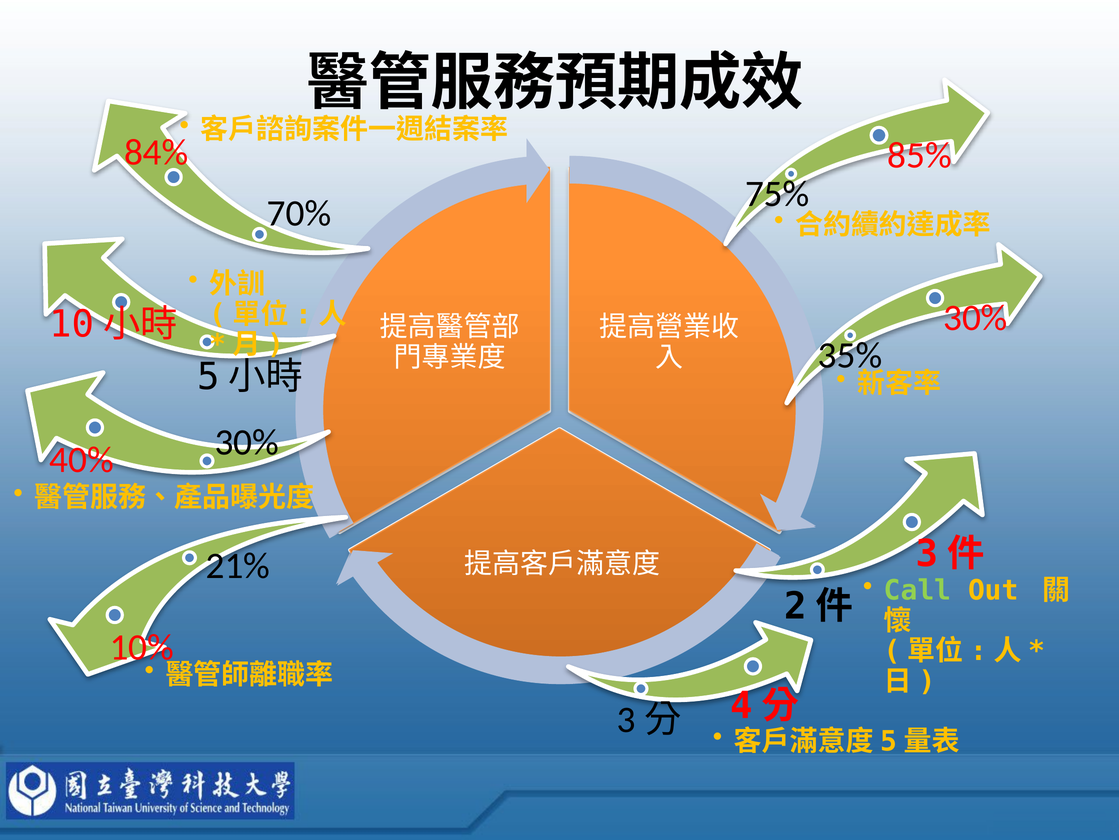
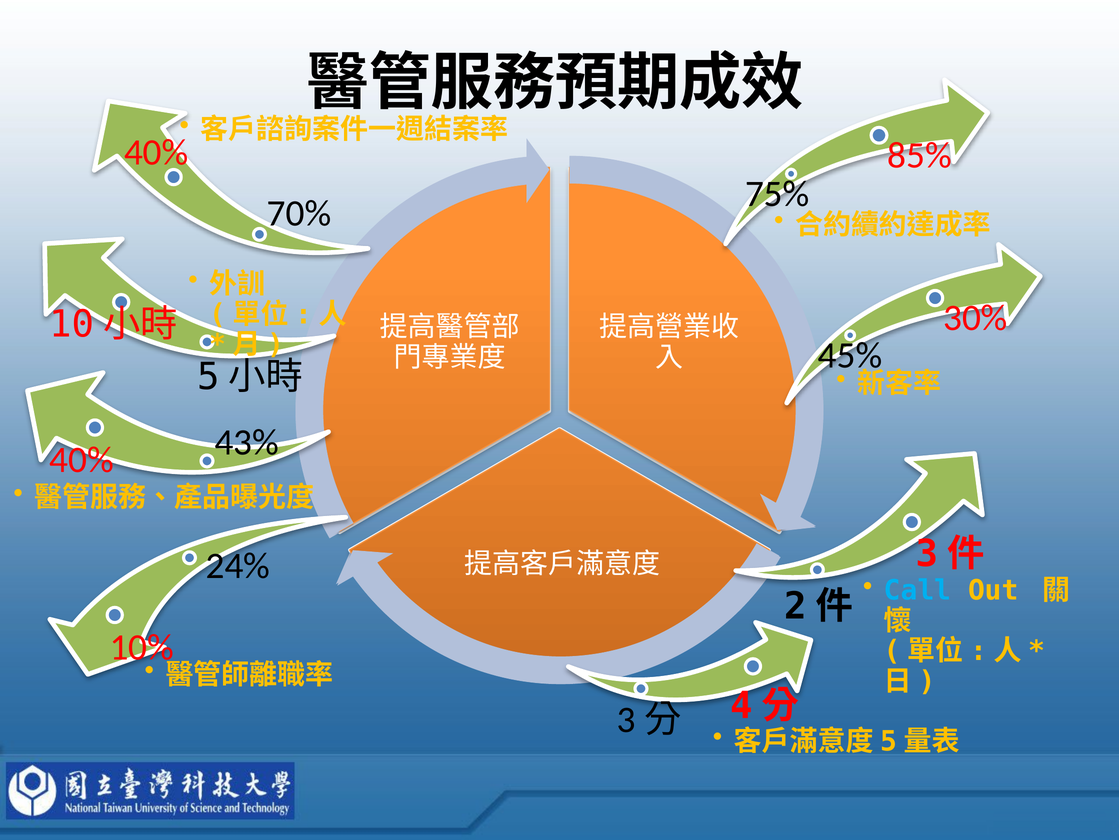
84%: 84% -> 40% (156, 152)
35%: 35% -> 45% (850, 355)
30%: 30% -> 43% (247, 442)
21%: 21% -> 24% (238, 566)
Call colour: light green -> light blue (918, 590)
